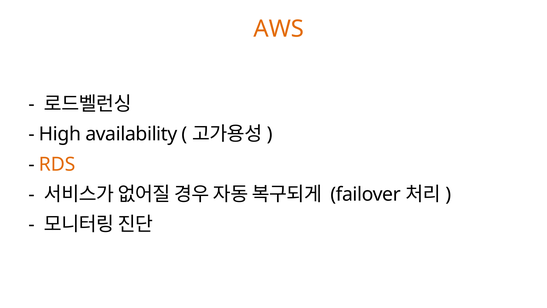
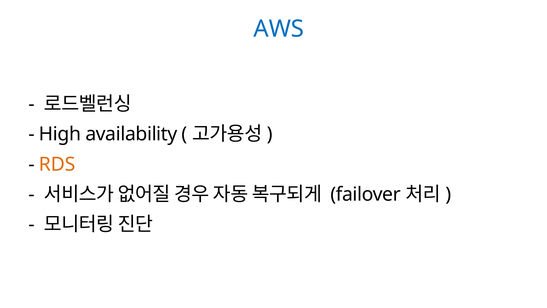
AWS colour: orange -> blue (279, 29)
